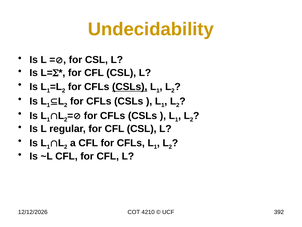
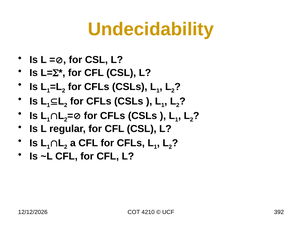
CSLs underline: present -> none (130, 87)
